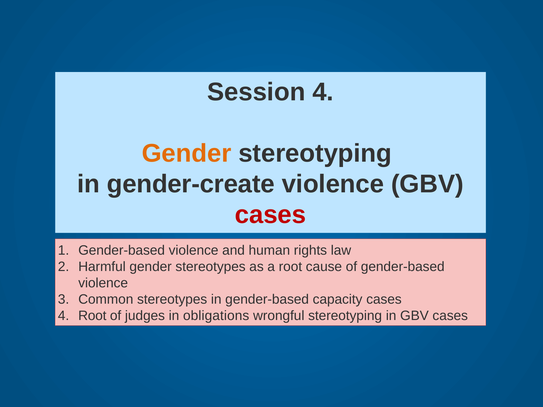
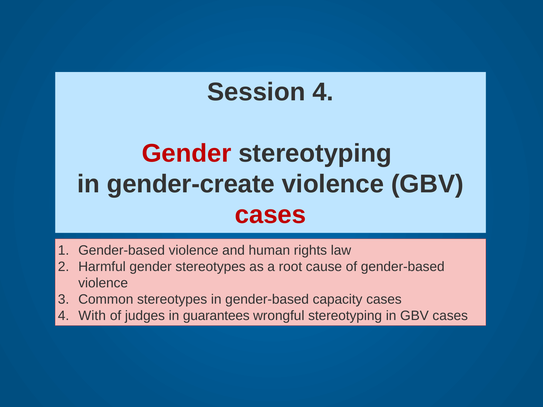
Gender colour: orange -> red (187, 153)
4 Root: Root -> With (92, 316)
obligations: obligations -> guarantees (216, 316)
